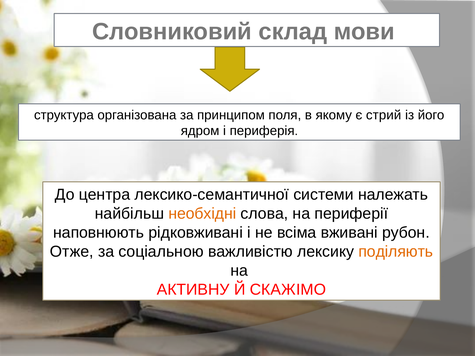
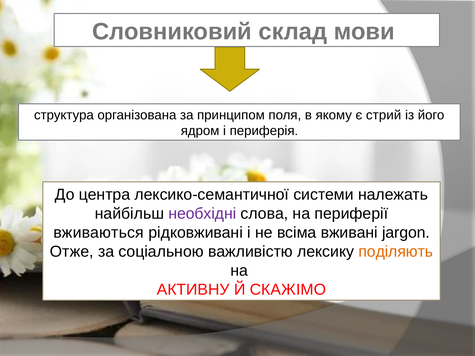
необхідні colour: orange -> purple (202, 214)
наповнюють: наповнюють -> вживаються (99, 233)
рубон: рубон -> jargon (406, 233)
